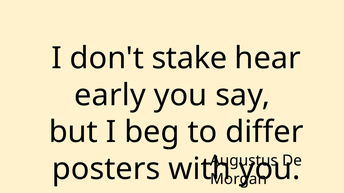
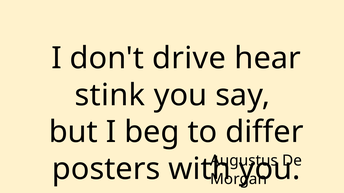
stake: stake -> drive (189, 58)
early: early -> stink (110, 95)
